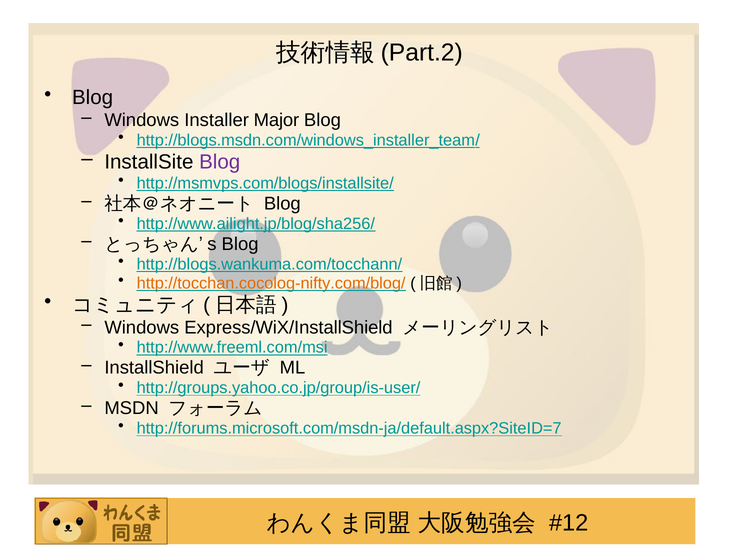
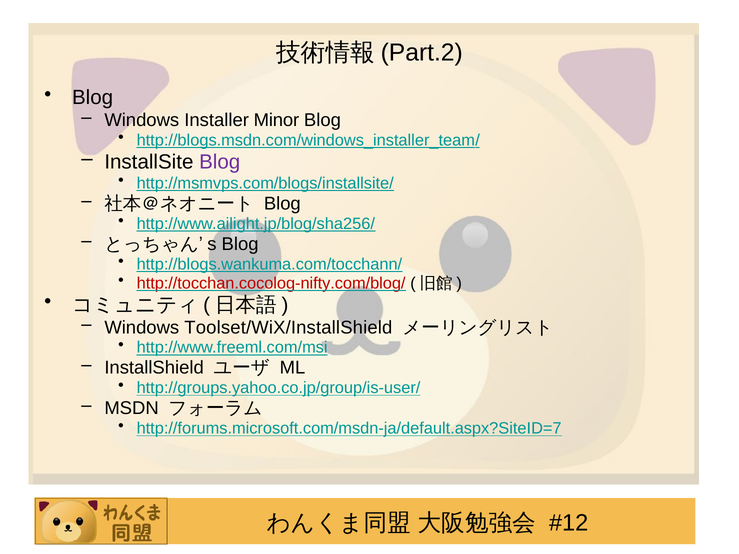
Major: Major -> Minor (276, 120)
http://tocchan.cocolog-nifty.com/blog/ colour: orange -> red (271, 283)
Express/WiX/InstallShield: Express/WiX/InstallShield -> Toolset/WiX/InstallShield (288, 328)
